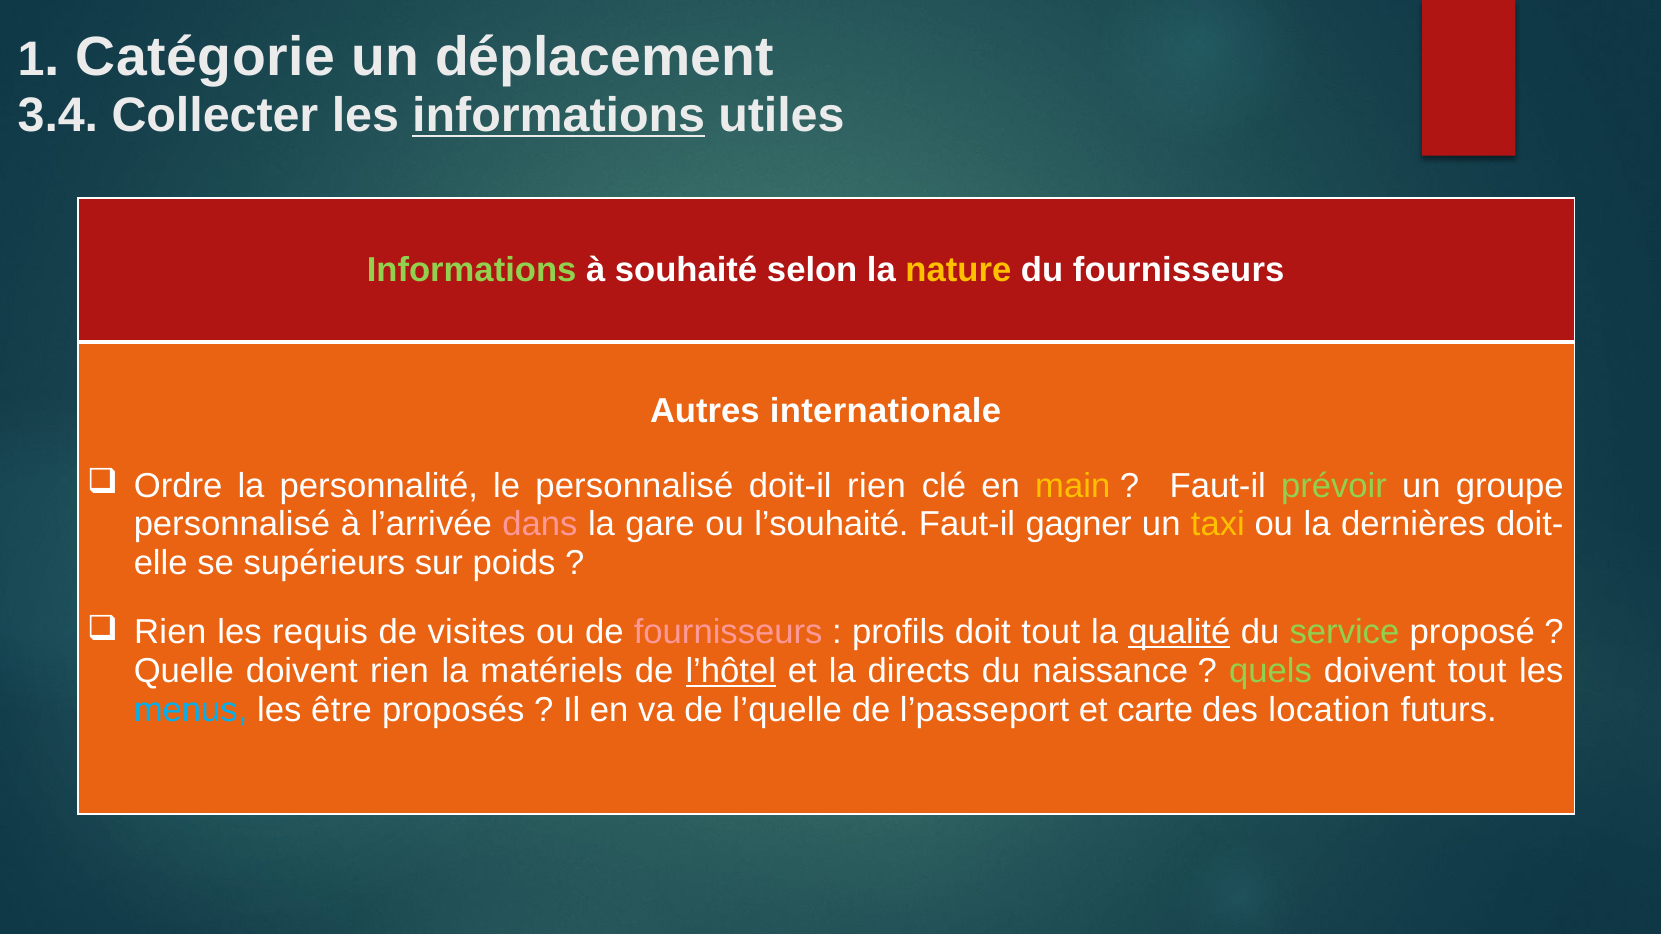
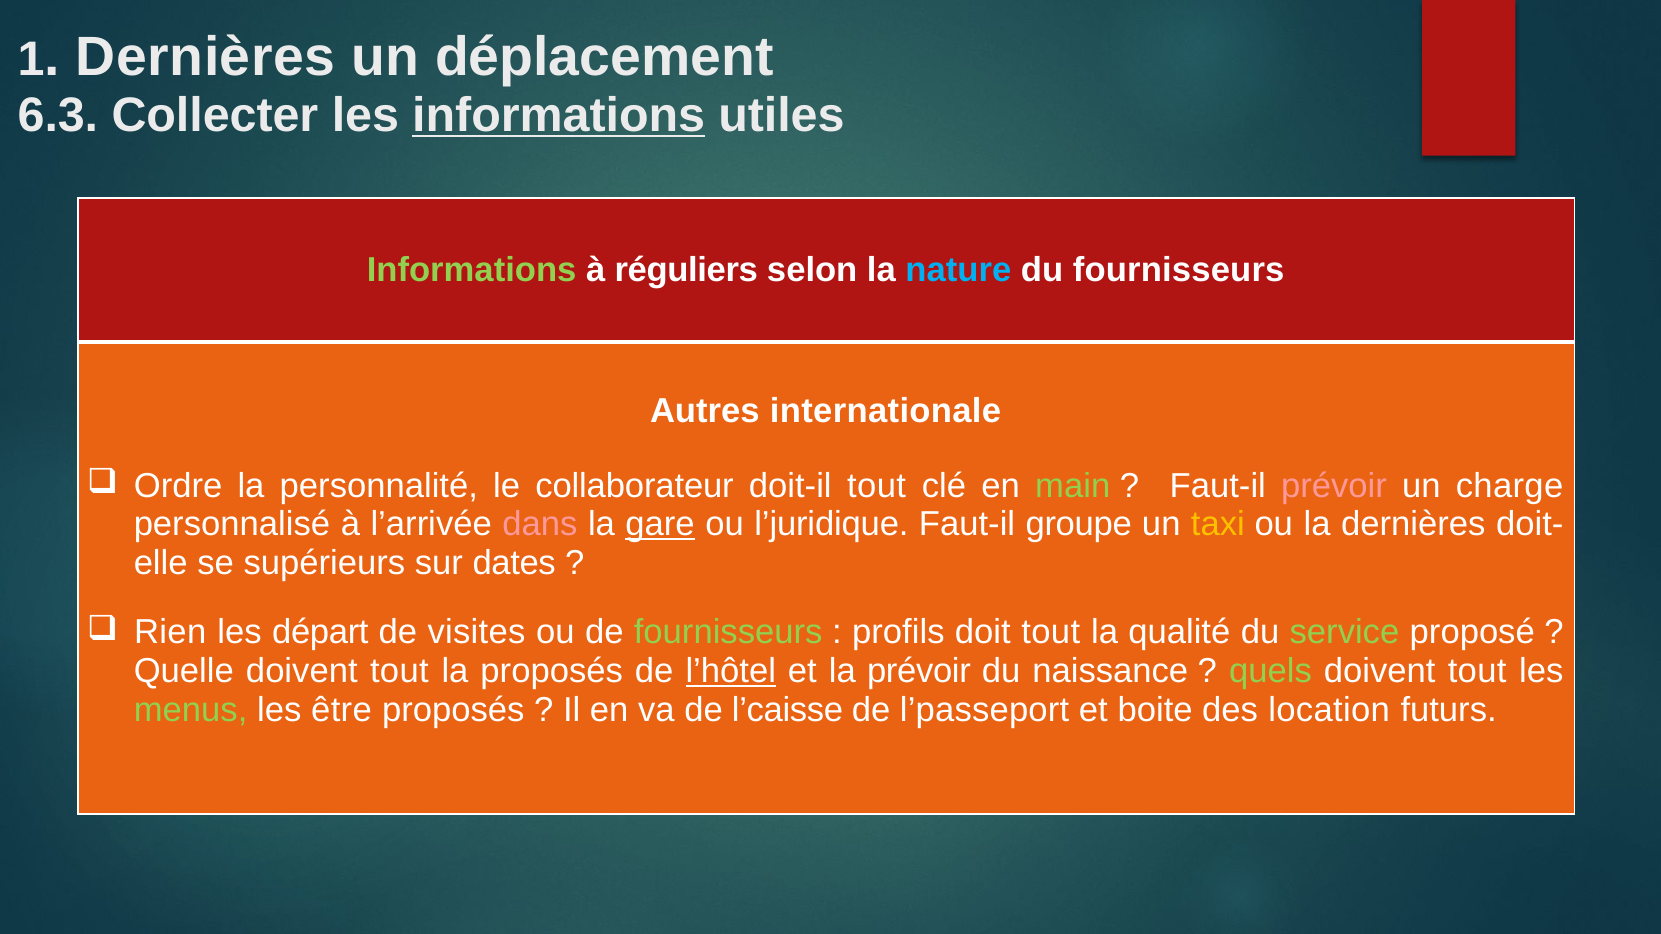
Catégorie: Catégorie -> Dernières (206, 57)
3.4: 3.4 -> 6.3 (58, 115)
souhaité: souhaité -> réguliers (686, 270)
nature colour: yellow -> light blue (958, 270)
le personnalisé: personnalisé -> collaborateur (635, 486)
doit-il rien: rien -> tout (877, 486)
main colour: yellow -> light green (1073, 486)
prévoir colour: light green -> pink (1334, 486)
groupe: groupe -> charge (1510, 486)
gare underline: none -> present (660, 524)
l’souhaité: l’souhaité -> l’juridique (831, 524)
gagner: gagner -> groupe (1079, 524)
poids: poids -> dates (514, 563)
requis: requis -> départ (320, 633)
fournisseurs colour: pink -> light green (728, 633)
qualité underline: present -> none (1179, 633)
Quelle doivent rien: rien -> tout (399, 671)
la matériels: matériels -> proposés (552, 671)
la directs: directs -> prévoir (919, 671)
menus colour: light blue -> light green (191, 710)
l’quelle: l’quelle -> l’caisse (788, 710)
carte: carte -> boite (1155, 710)
